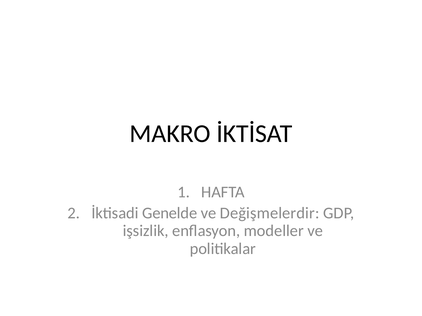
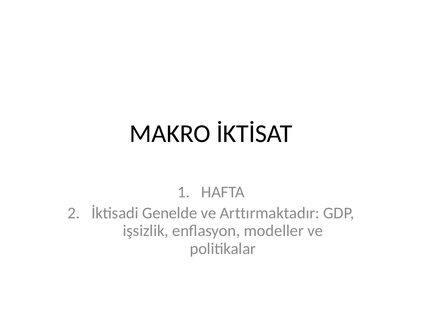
Değişmelerdir: Değişmelerdir -> Arttırmaktadır (270, 214)
